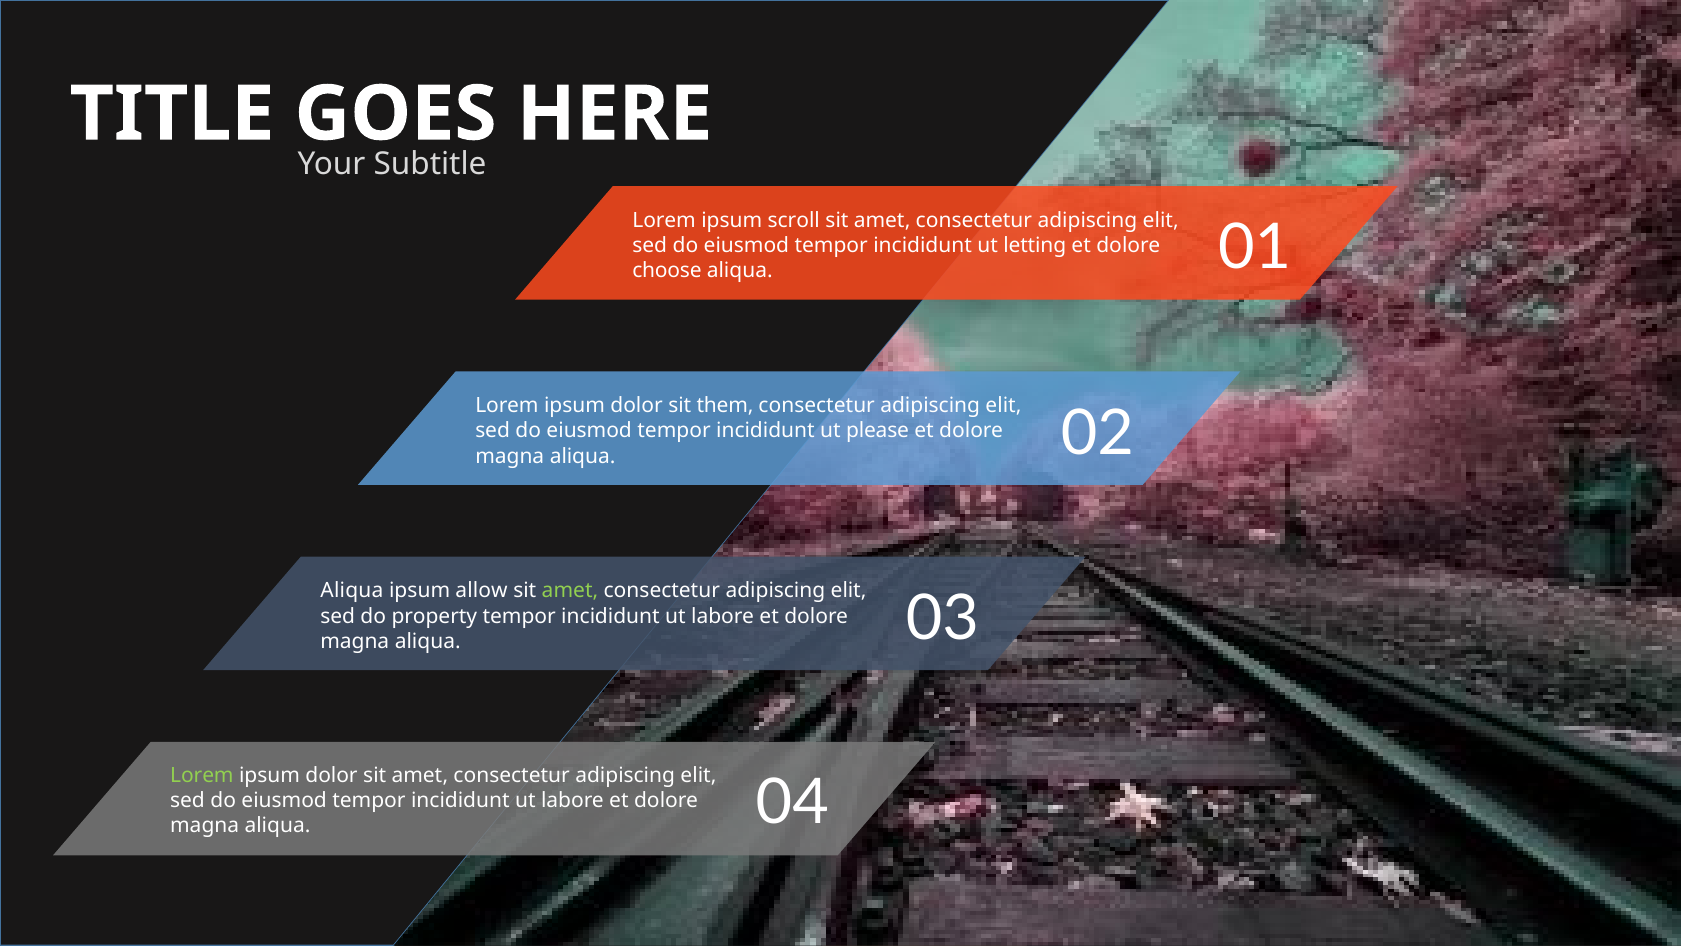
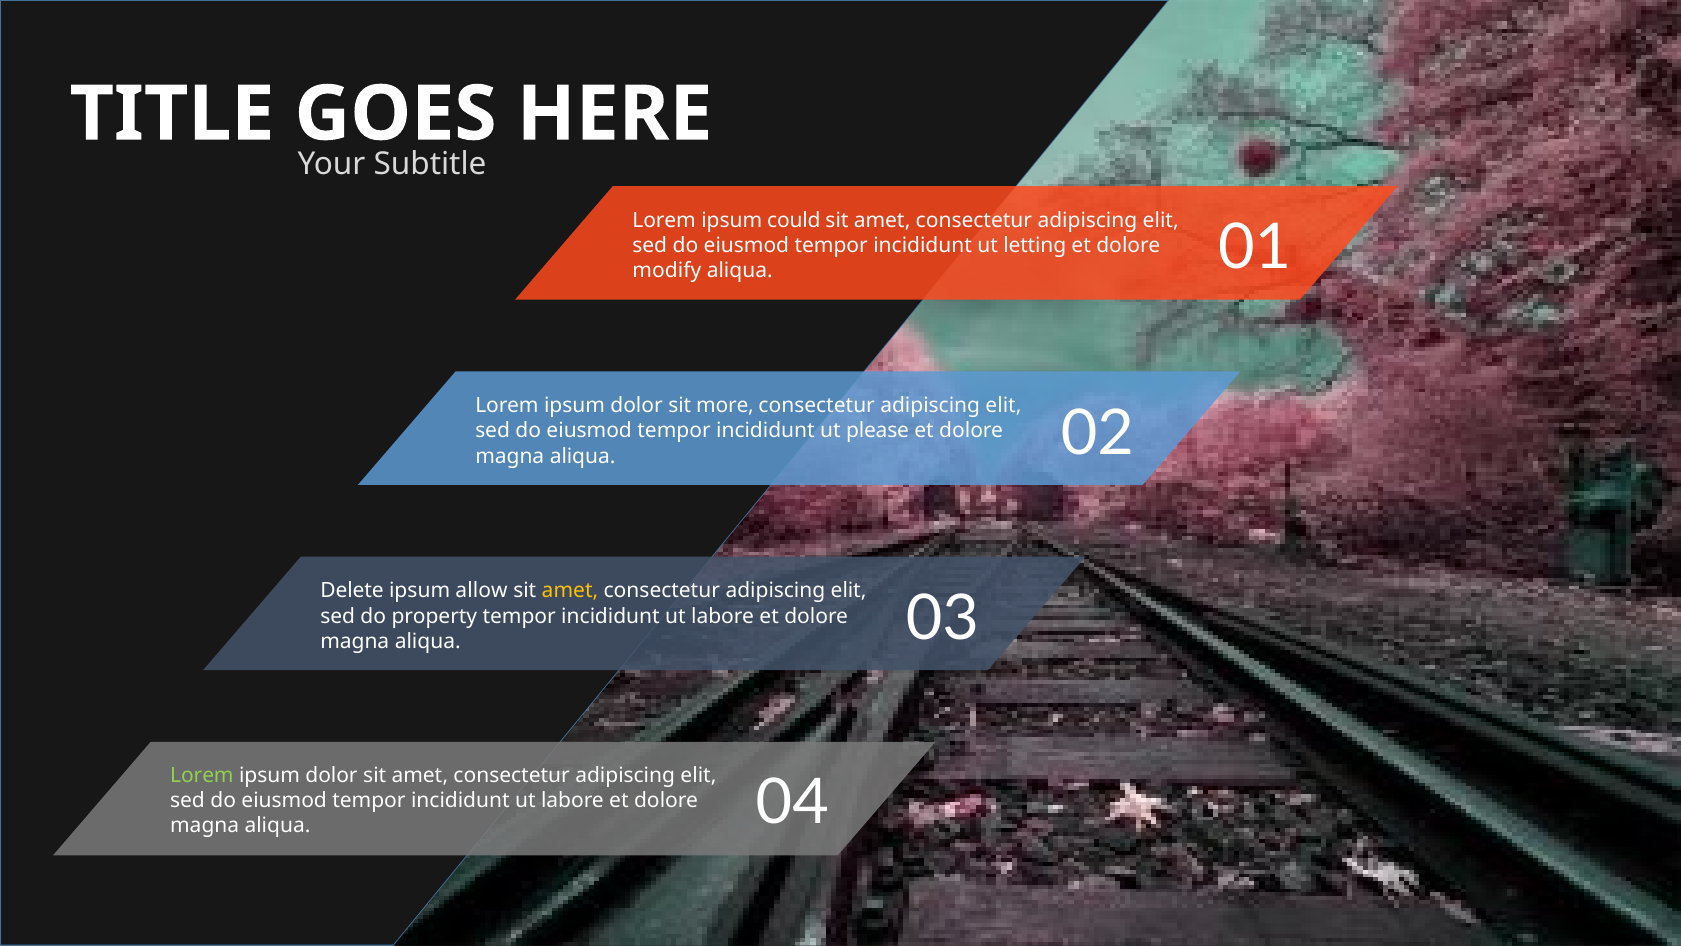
scroll: scroll -> could (794, 220)
choose: choose -> modify (667, 271)
them: them -> more (725, 405)
Aliqua: Aliqua -> Delete (352, 591)
amet colour: light green -> yellow (570, 591)
